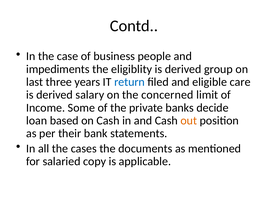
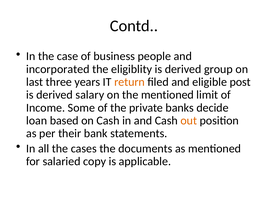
impediments: impediments -> incorporated (58, 69)
return colour: blue -> orange (130, 82)
care: care -> post (240, 82)
the concerned: concerned -> mentioned (167, 95)
